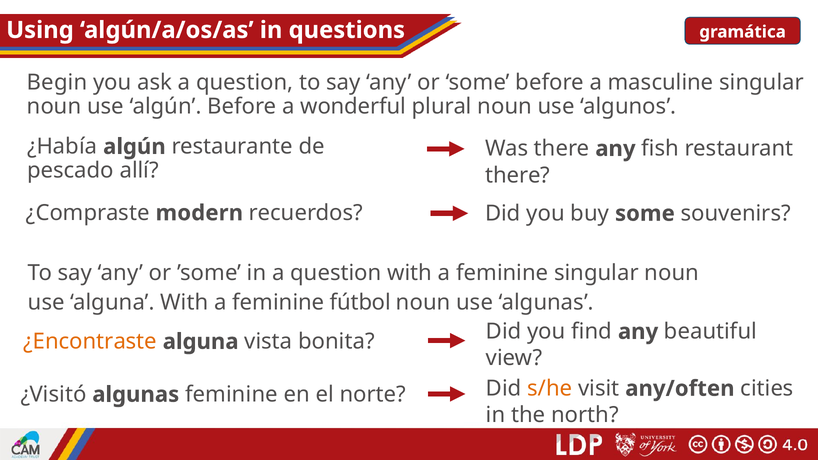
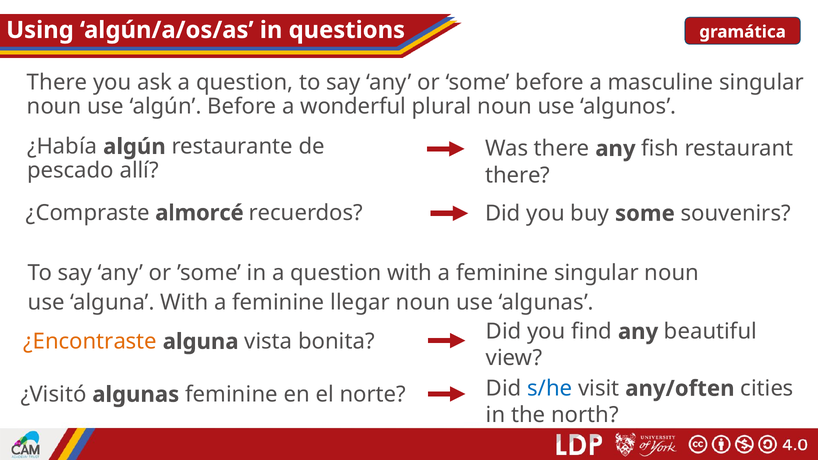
Begin: Begin -> There (57, 83)
modern: modern -> almorcé (199, 213)
fútbol: fútbol -> llegar (360, 302)
s/he colour: orange -> blue (550, 389)
